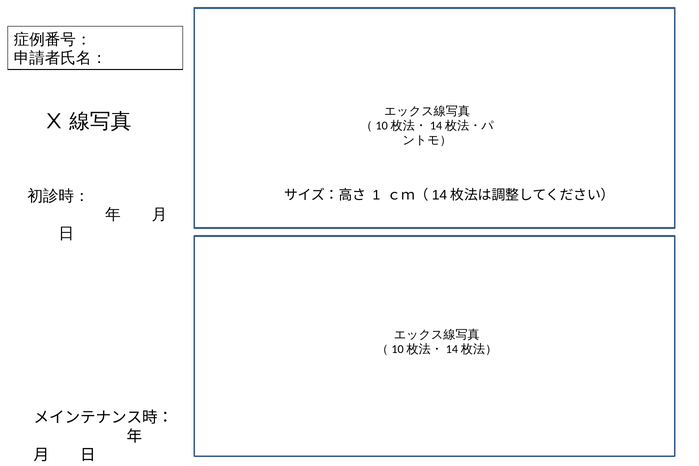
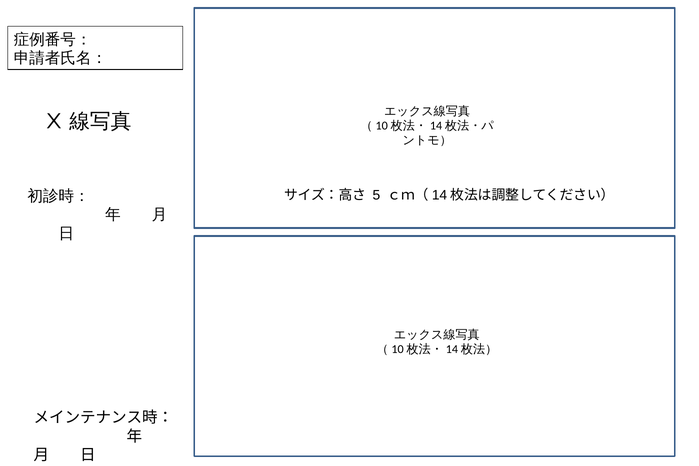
1: 1 -> 5 (376, 195)
